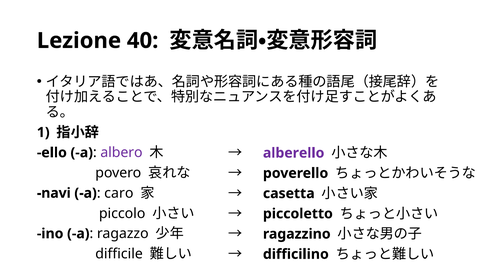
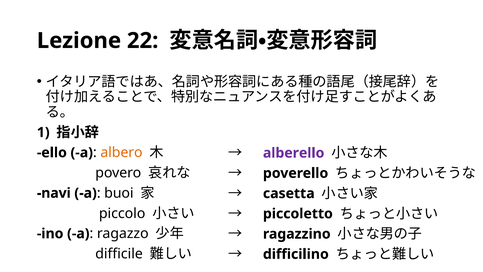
40: 40 -> 22 (143, 41)
albero colour: purple -> orange (121, 152)
caro: caro -> buoi (119, 193)
